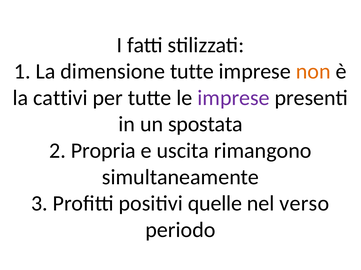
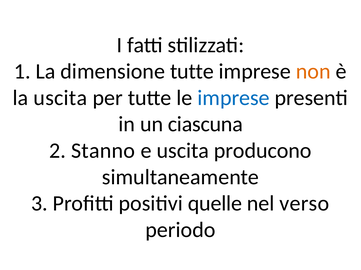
la cattivi: cattivi -> uscita (60, 98)
imprese colour: purple -> blue (234, 98)
spostata: spostata -> ciascuna (205, 125)
Propria: Propria -> Stanno (103, 151)
rimangono: rimangono -> producono (263, 151)
